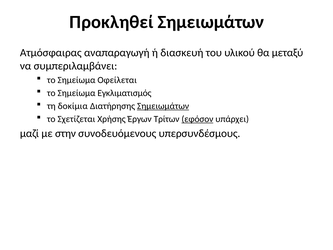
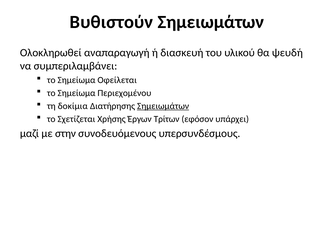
Προκληθεί: Προκληθεί -> Βυθιστούν (111, 22)
Ατμόσφαιρας: Ατμόσφαιρας -> Ολοκληρωθεί (51, 53)
μεταξύ: μεταξύ -> ψευδή (287, 53)
Εγκλιματισμός: Εγκλιματισμός -> Περιεχομένου (124, 93)
εφόσον underline: present -> none (197, 119)
